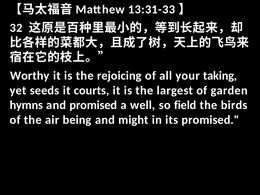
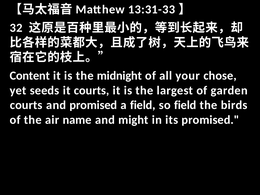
Worthy: Worthy -> Content (30, 76)
rejoicing: rejoicing -> midnight (119, 76)
taking: taking -> chose (220, 76)
hymns: hymns -> courts (26, 105)
a well: well -> field (143, 105)
being: being -> name (77, 120)
